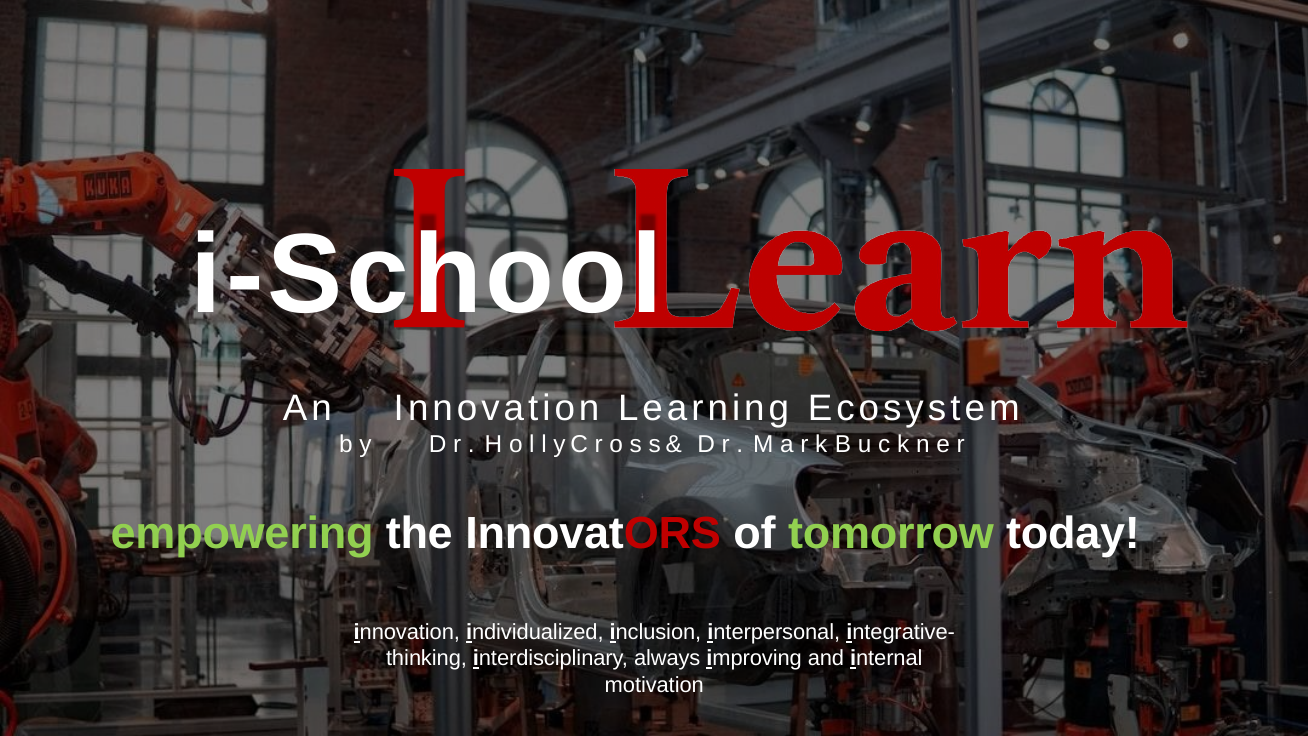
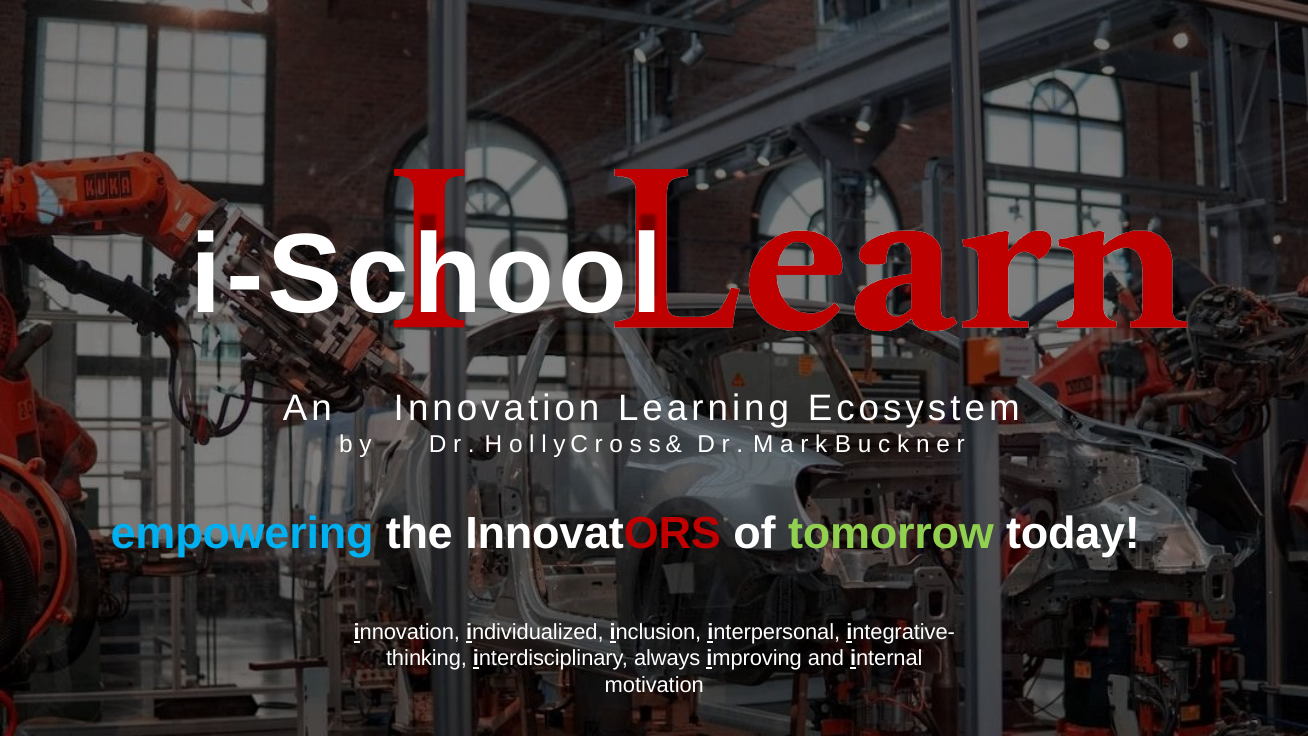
empowering colour: light green -> light blue (242, 533)
